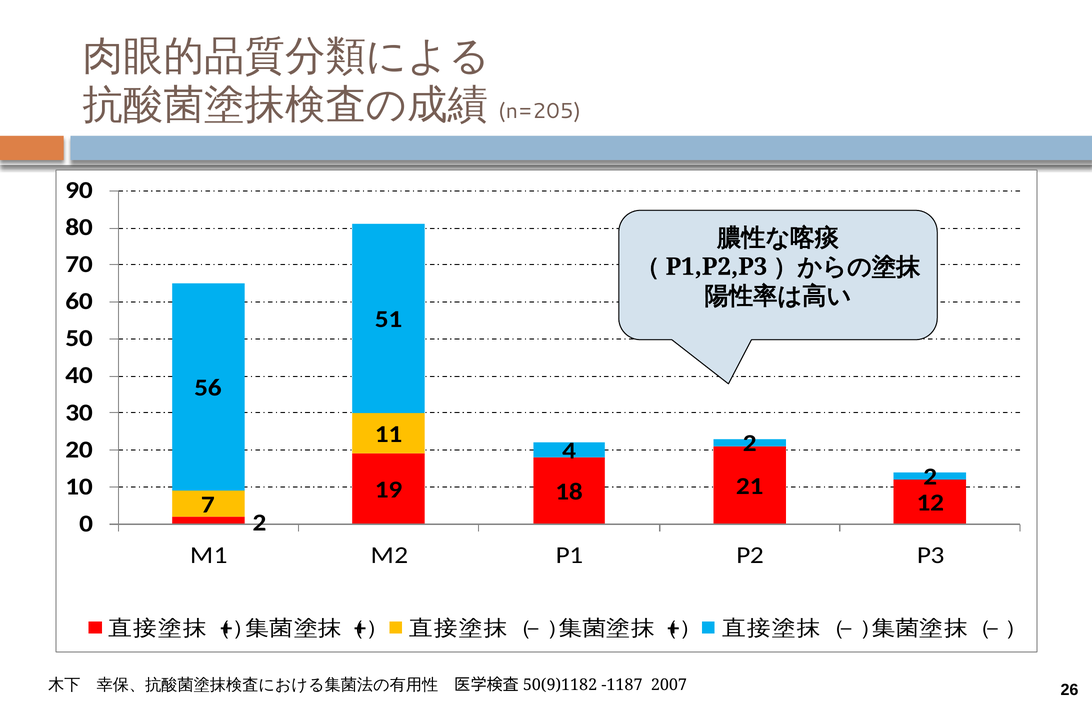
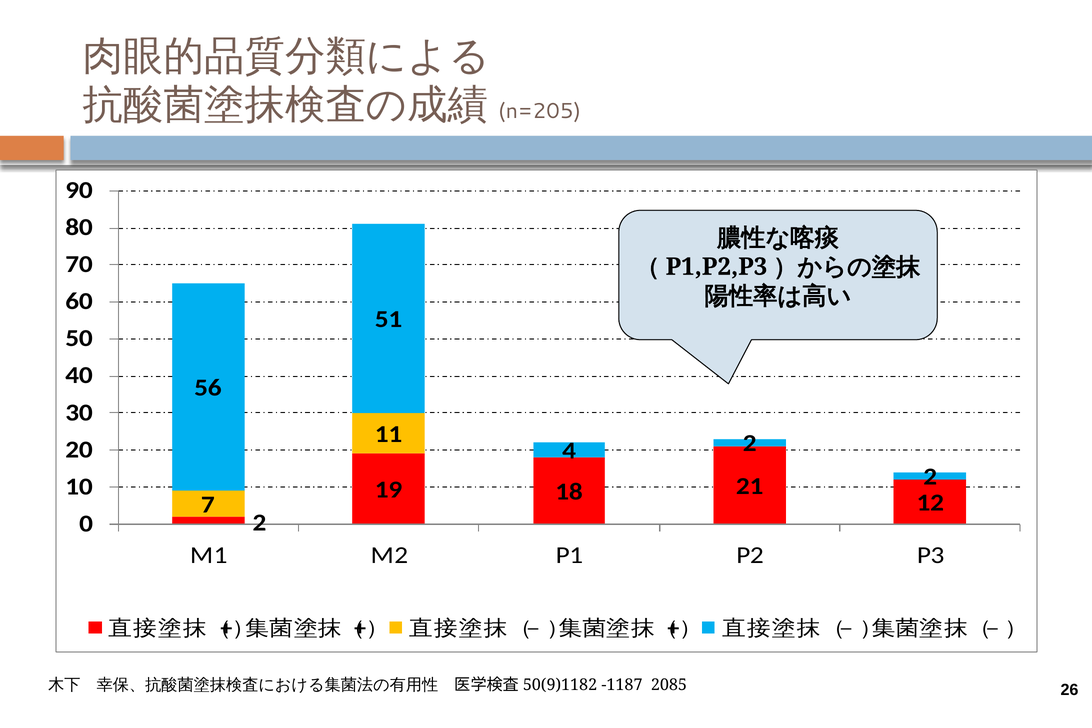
2007: 2007 -> 2085 (669, 685)
